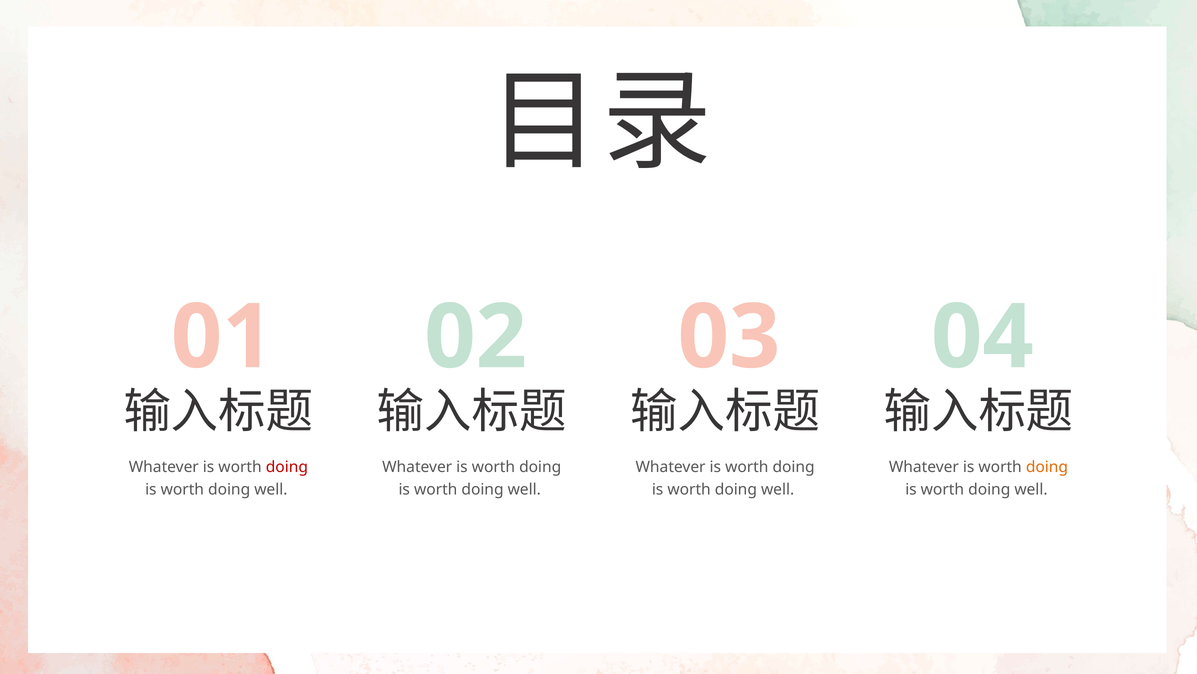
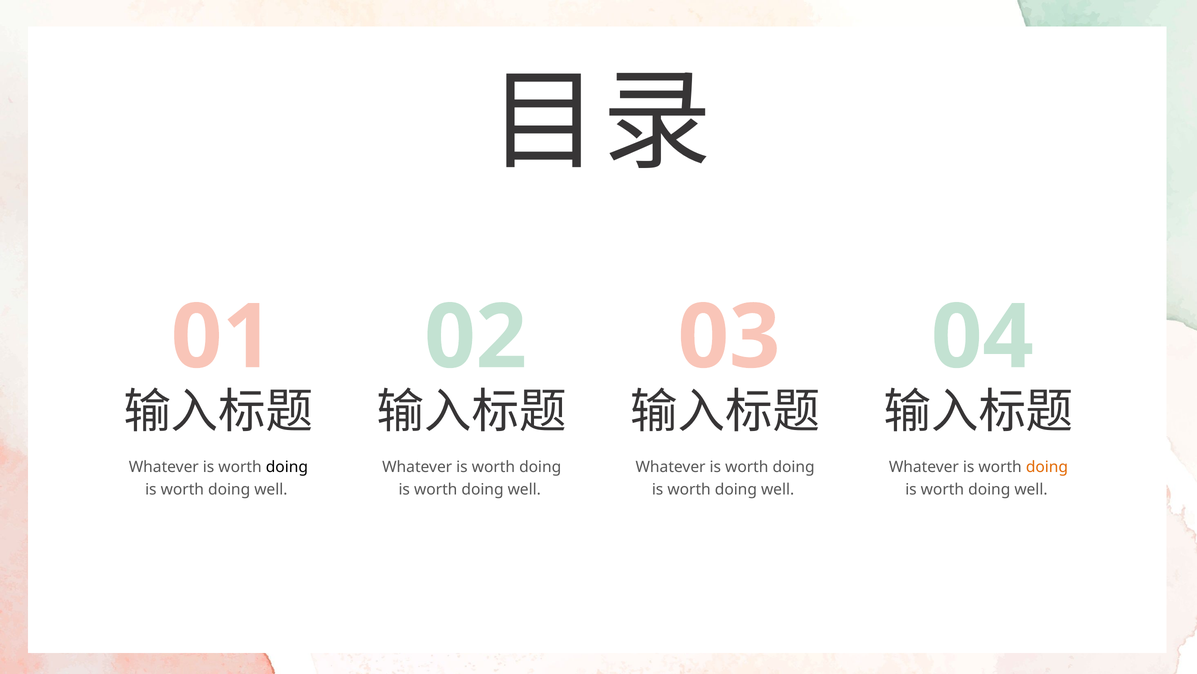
doing colour: red -> black (287, 467)
